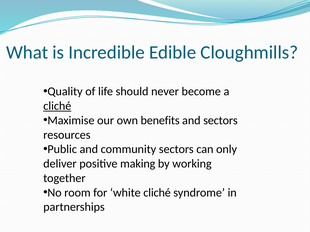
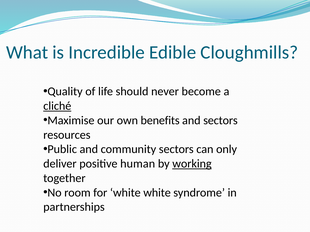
making: making -> human (138, 164)
working underline: none -> present (192, 164)
white cliché: cliché -> white (157, 193)
